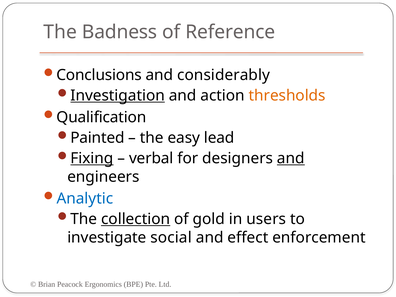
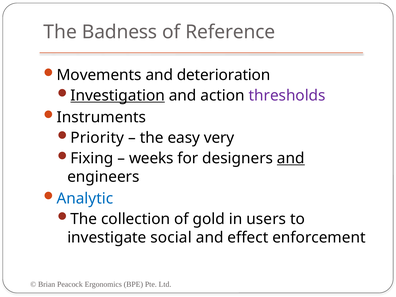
Conclusions: Conclusions -> Movements (99, 75)
considerably: considerably -> deterioration (224, 75)
thresholds colour: orange -> purple (287, 96)
Qualification: Qualification -> Instruments (101, 117)
Painted: Painted -> Priority (97, 138)
lead: lead -> very (219, 138)
Fixing underline: present -> none (92, 158)
verbal: verbal -> weeks (151, 158)
collection underline: present -> none (136, 219)
